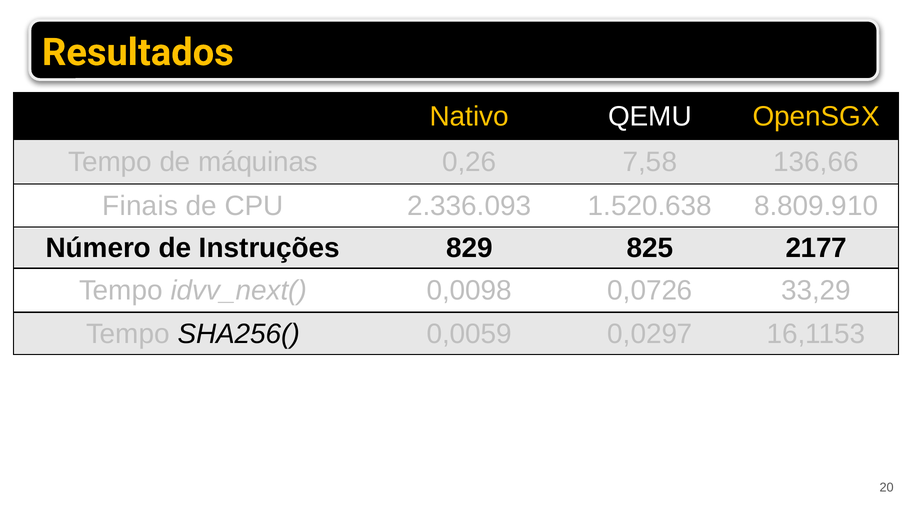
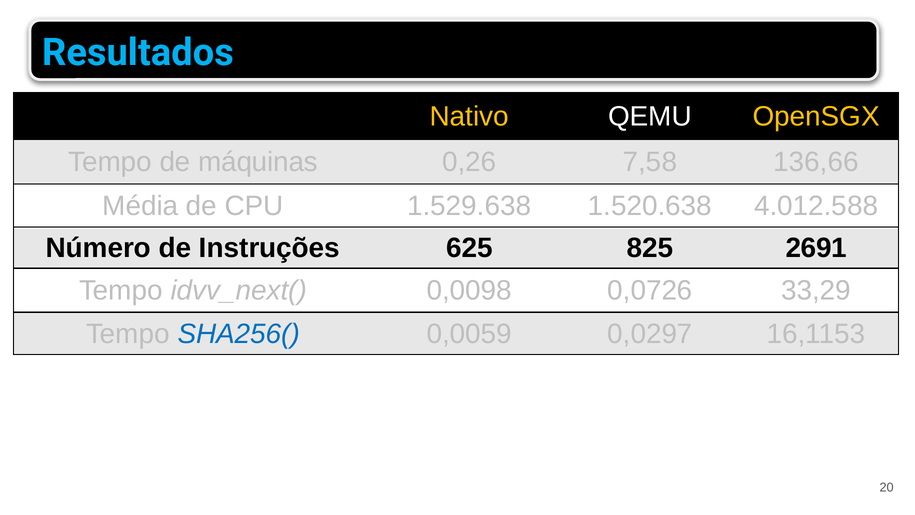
Resultados colour: yellow -> light blue (138, 52)
Finais: Finais -> Média (140, 206)
2.336.093: 2.336.093 -> 1.529.638 (469, 206)
8.809.910: 8.809.910 -> 4.012.588 (816, 206)
829: 829 -> 625 (469, 248)
2177: 2177 -> 2691 (816, 248)
SHA256( colour: black -> blue (239, 334)
